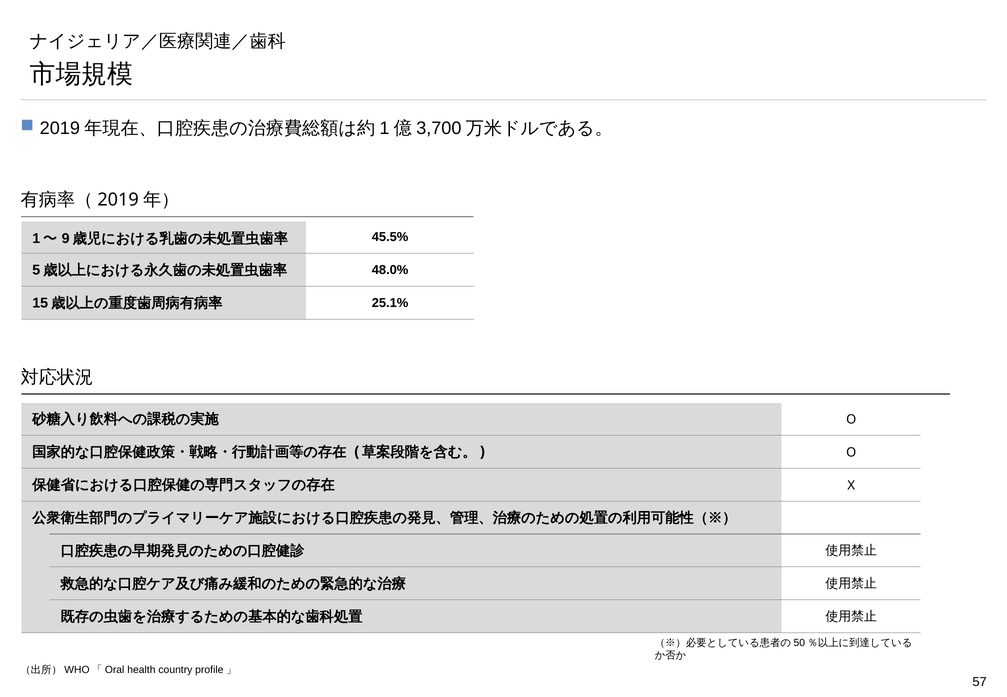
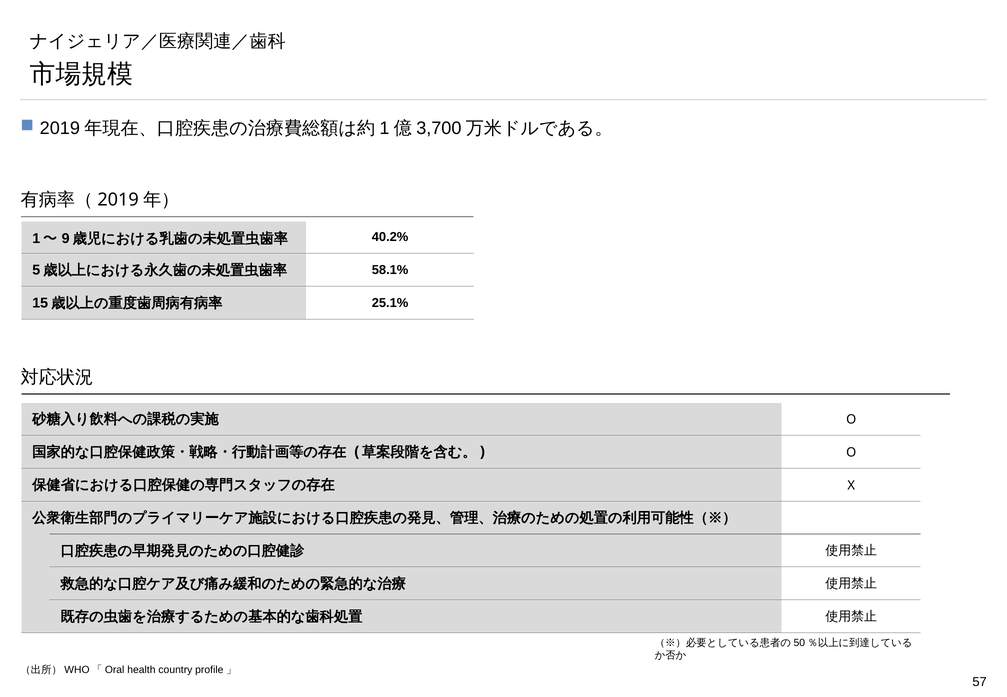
45.5%: 45.5% -> 40.2% (390, 237)
48.0%: 48.0% -> 58.1% (390, 270)
